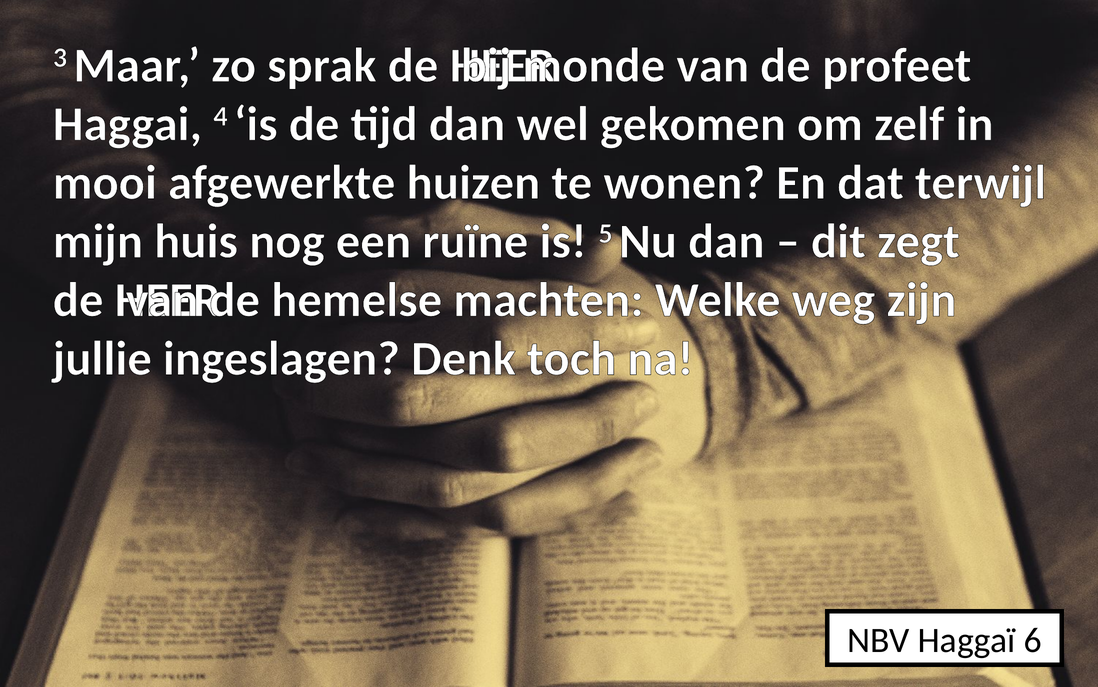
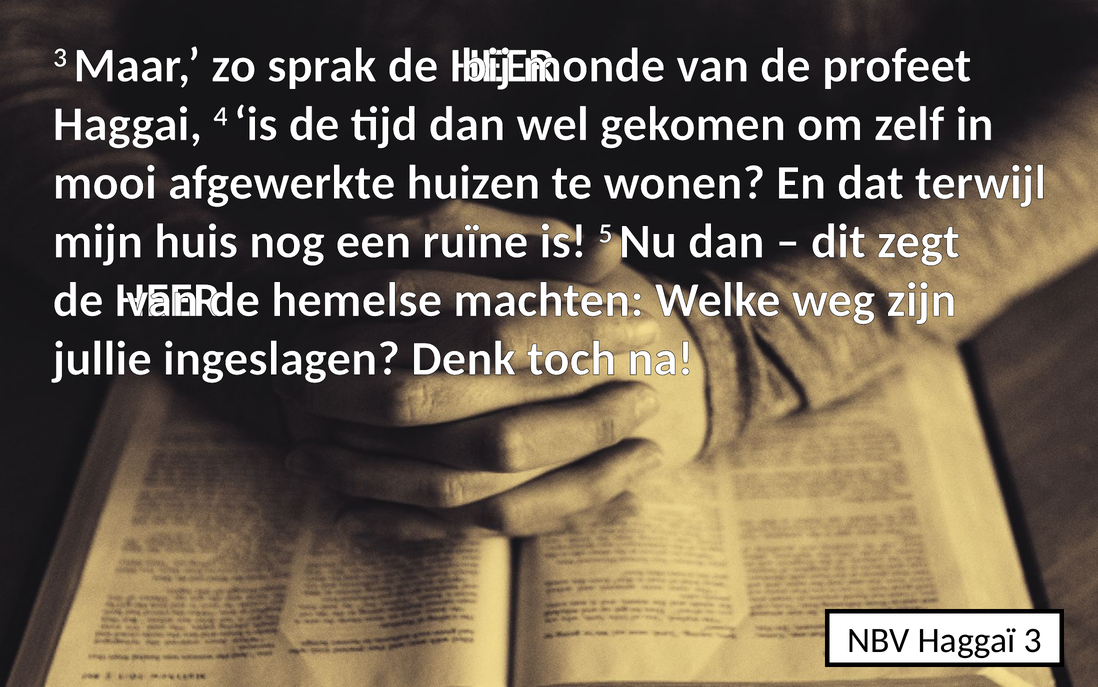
Haggaï 6: 6 -> 3 (1033, 640)
